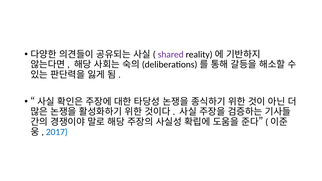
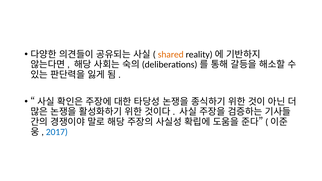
shared colour: purple -> orange (171, 54)
